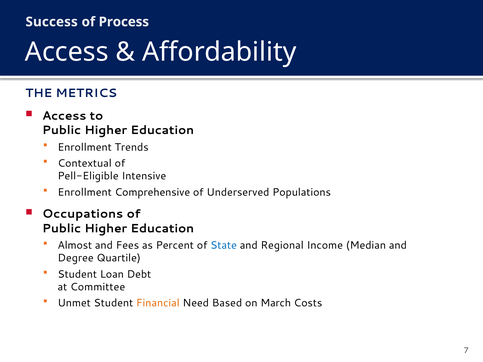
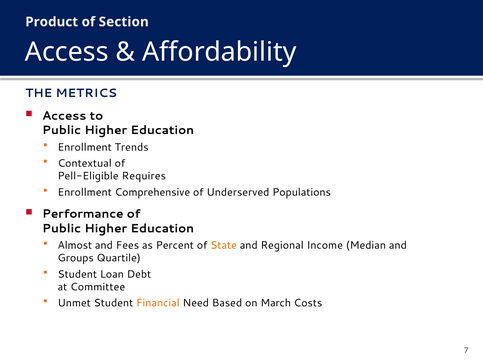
Success: Success -> Product (52, 22)
Process: Process -> Section (124, 22)
Intensive: Intensive -> Requires (144, 176)
Occupations: Occupations -> Performance (83, 214)
State colour: blue -> orange (224, 245)
Degree: Degree -> Groups (76, 258)
